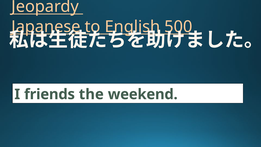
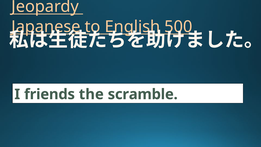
weekend: weekend -> scramble (143, 94)
